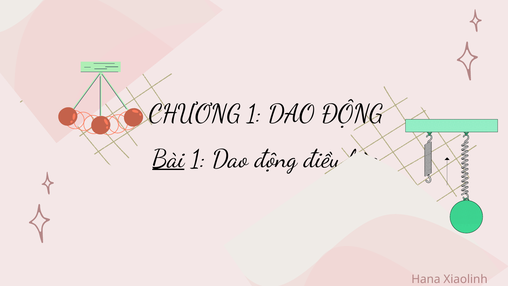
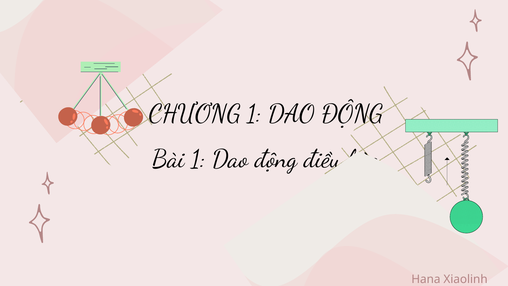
Bài underline: present -> none (168, 158)
